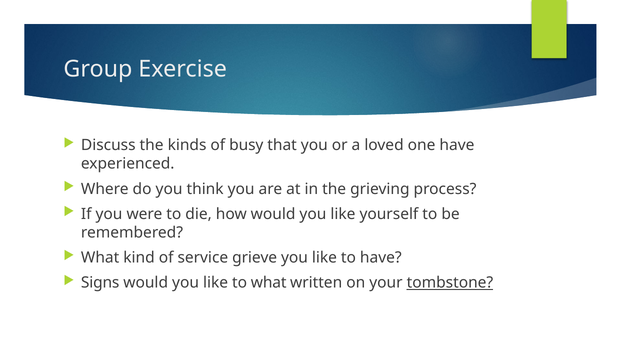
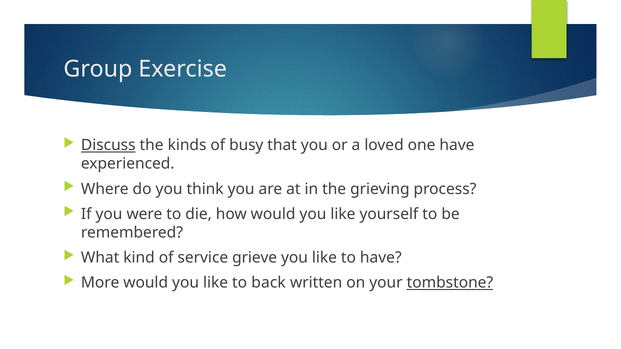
Discuss underline: none -> present (108, 145)
Signs: Signs -> More (100, 283)
to what: what -> back (269, 283)
